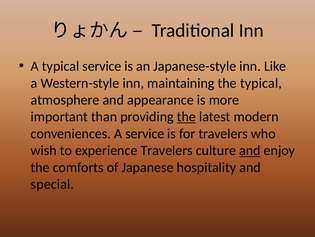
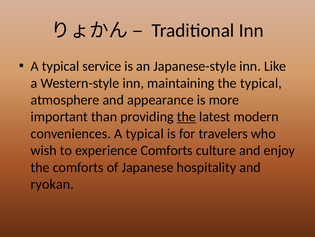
conveniences A service: service -> typical (145, 133)
experience Travelers: Travelers -> Comforts (167, 150)
and underline: present -> none (250, 150)
special: special -> ryokan (52, 184)
